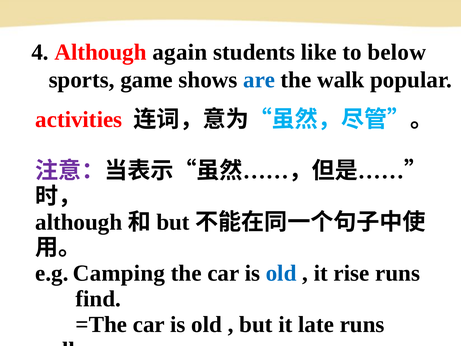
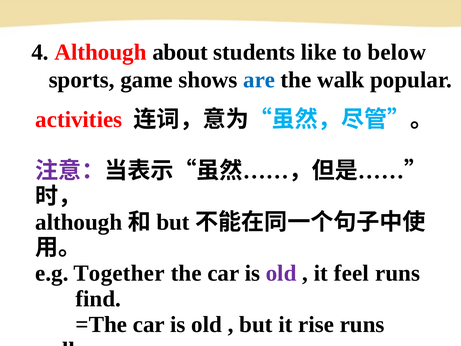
again: again -> about (180, 52)
Camping: Camping -> Together (119, 273)
old colour: blue -> purple (281, 273)
rise: rise -> feel (351, 273)
late: late -> rise (316, 324)
